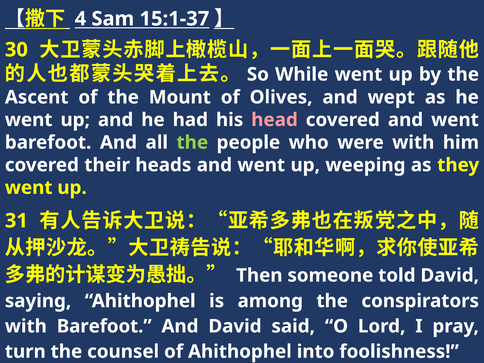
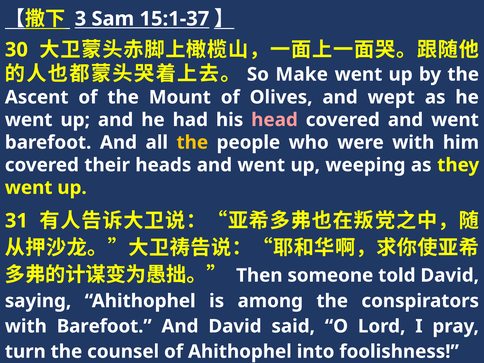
4: 4 -> 3 (80, 19)
While: While -> Make (302, 74)
the colour: light green -> yellow (192, 142)
